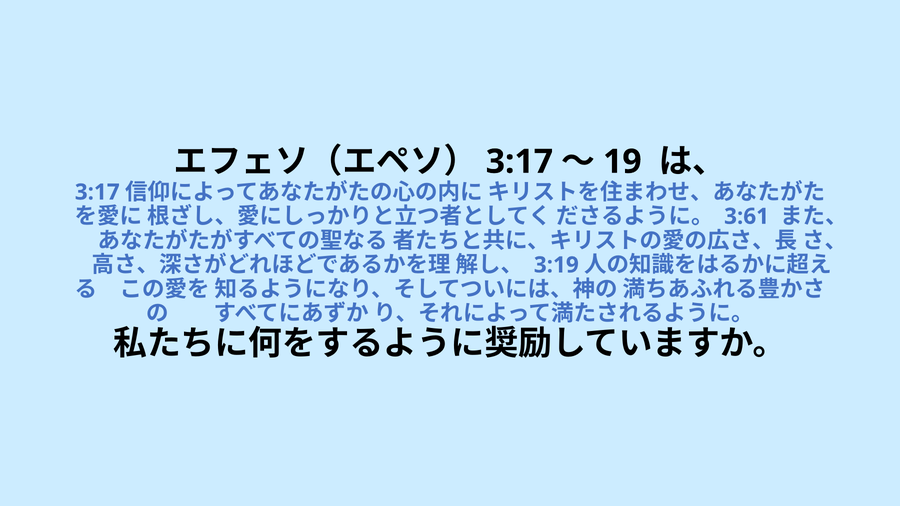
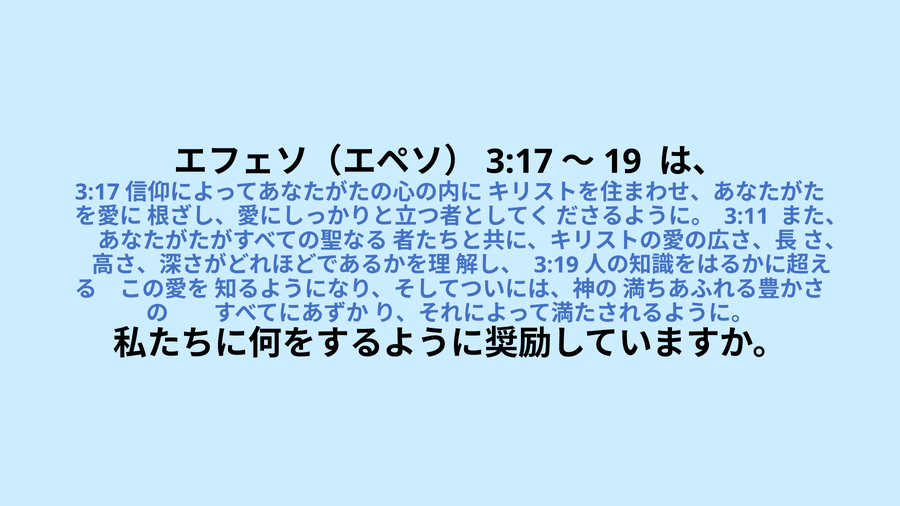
3:61: 3:61 -> 3:11 (747, 217)
